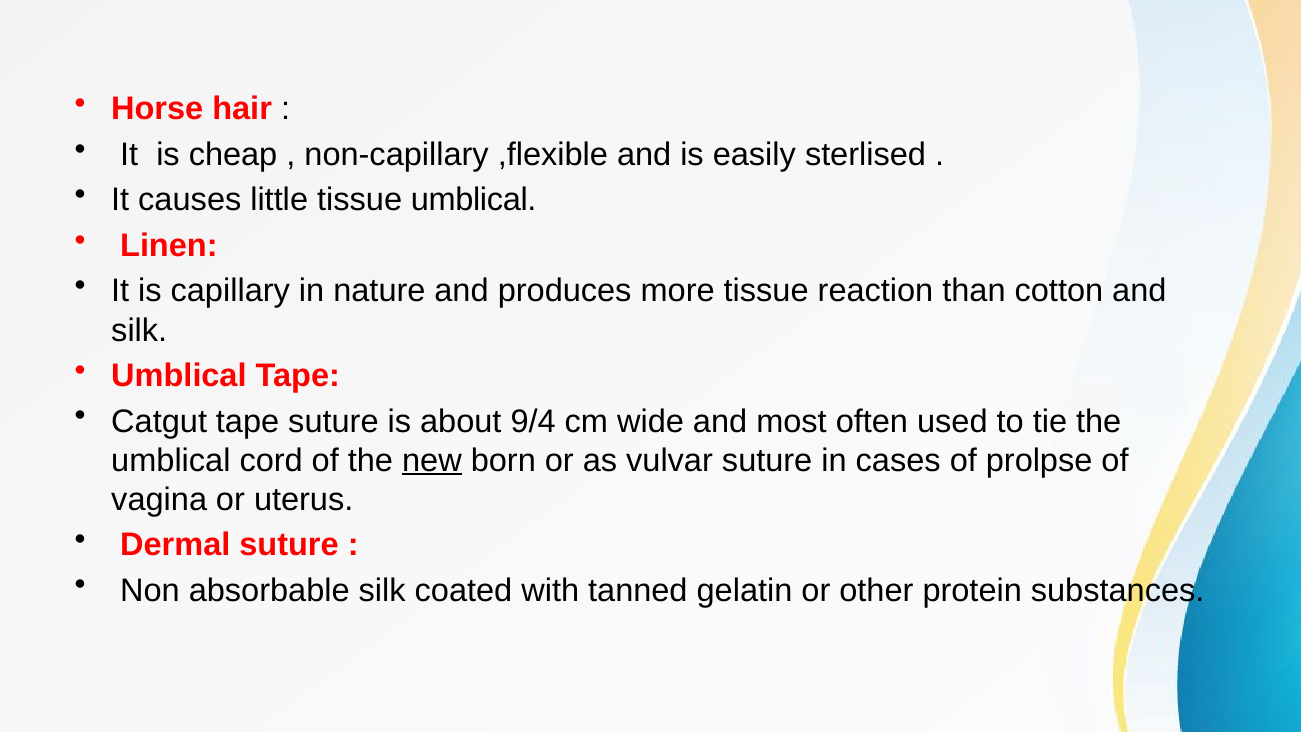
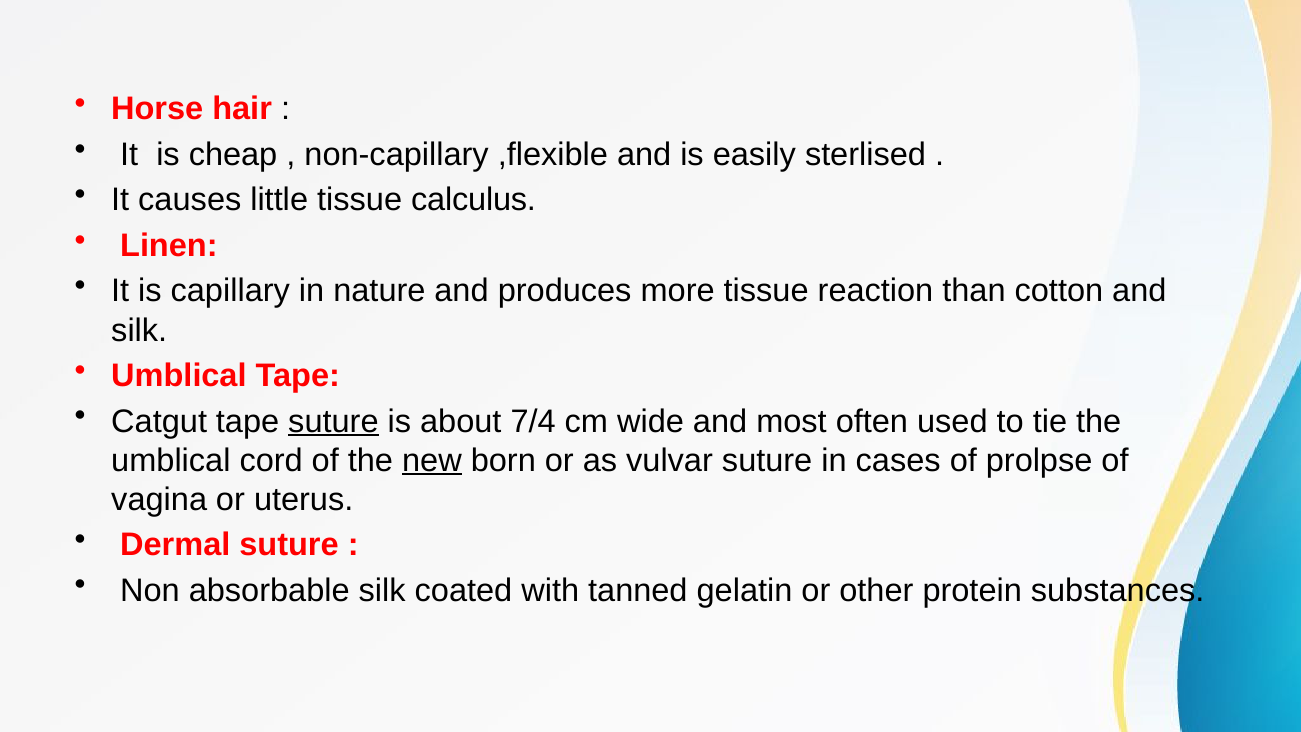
tissue umblical: umblical -> calculus (474, 200)
suture underline: none -> present (333, 421)
9/4: 9/4 -> 7/4 (533, 421)
